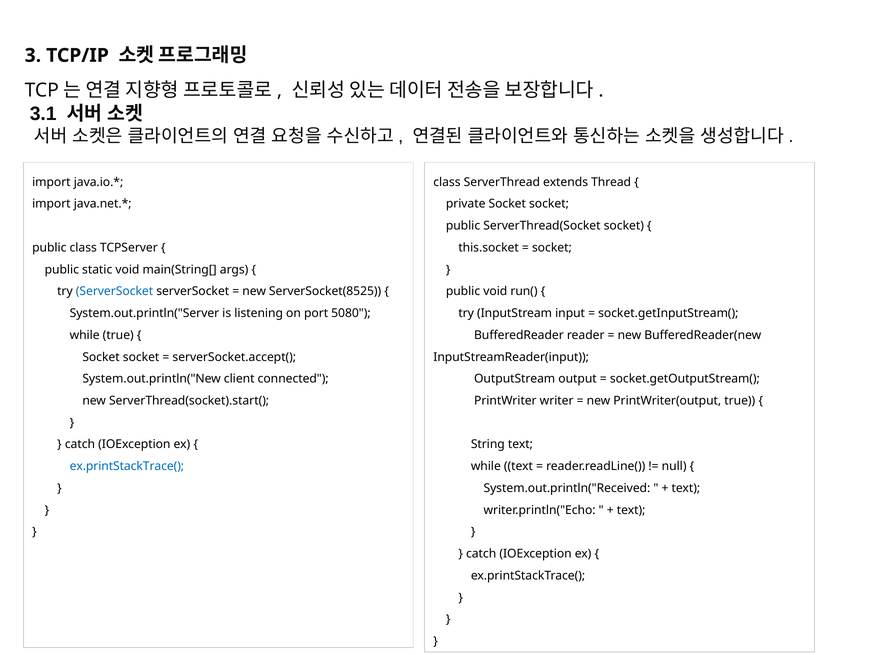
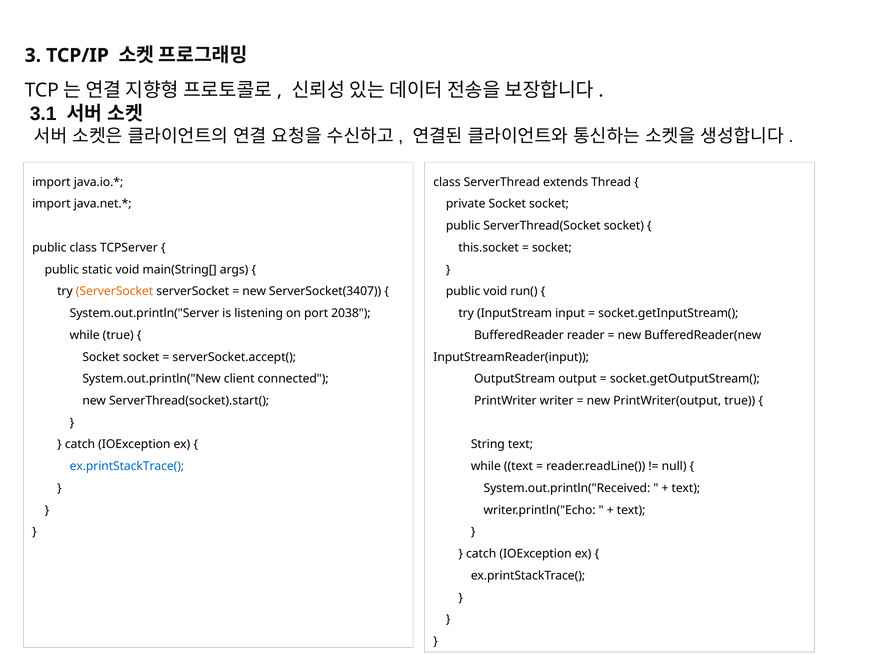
ServerSocket colour: blue -> orange (114, 291)
ServerSocket(8525: ServerSocket(8525 -> ServerSocket(3407 (325, 291)
5080: 5080 -> 2038 (351, 313)
